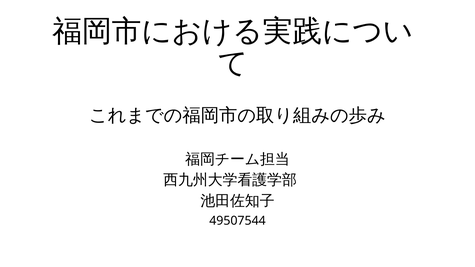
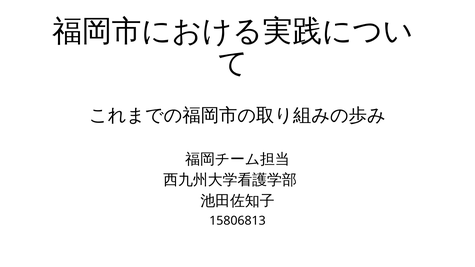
49507544: 49507544 -> 15806813 (237, 221)
